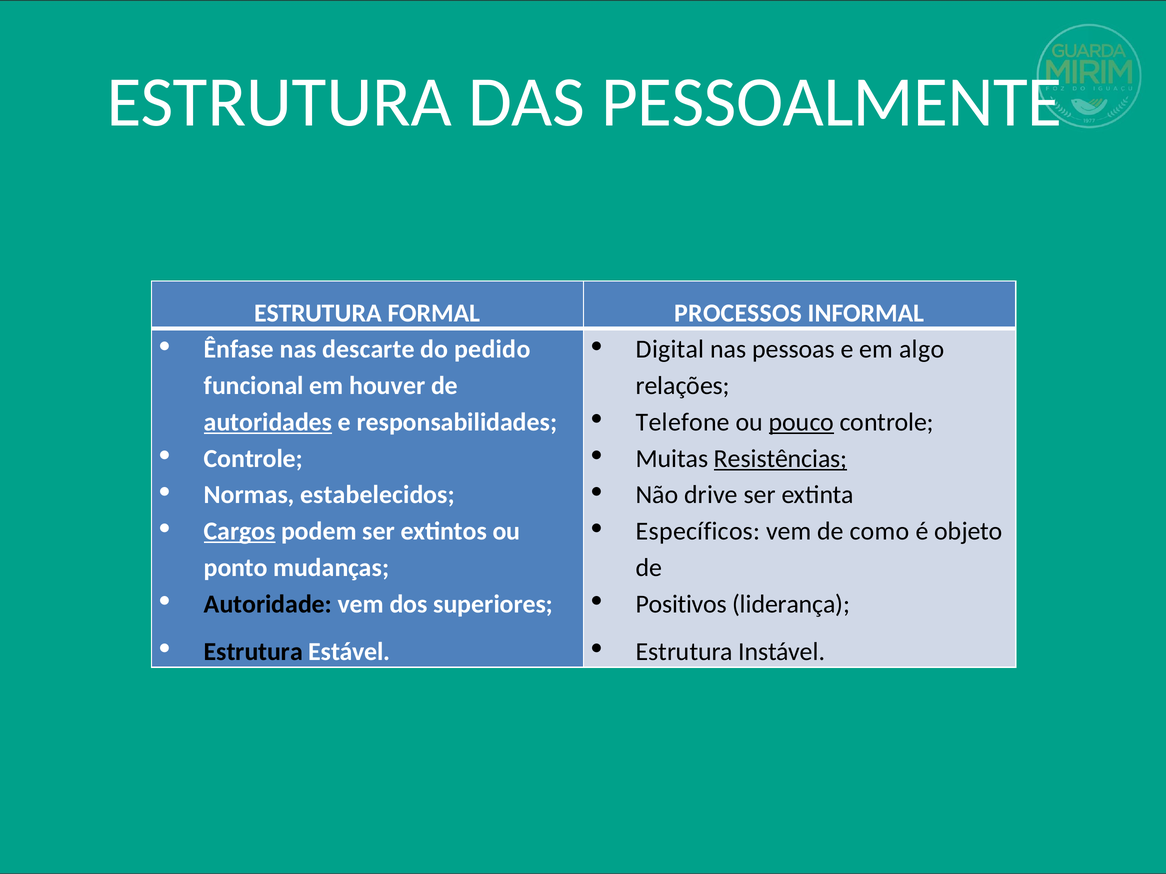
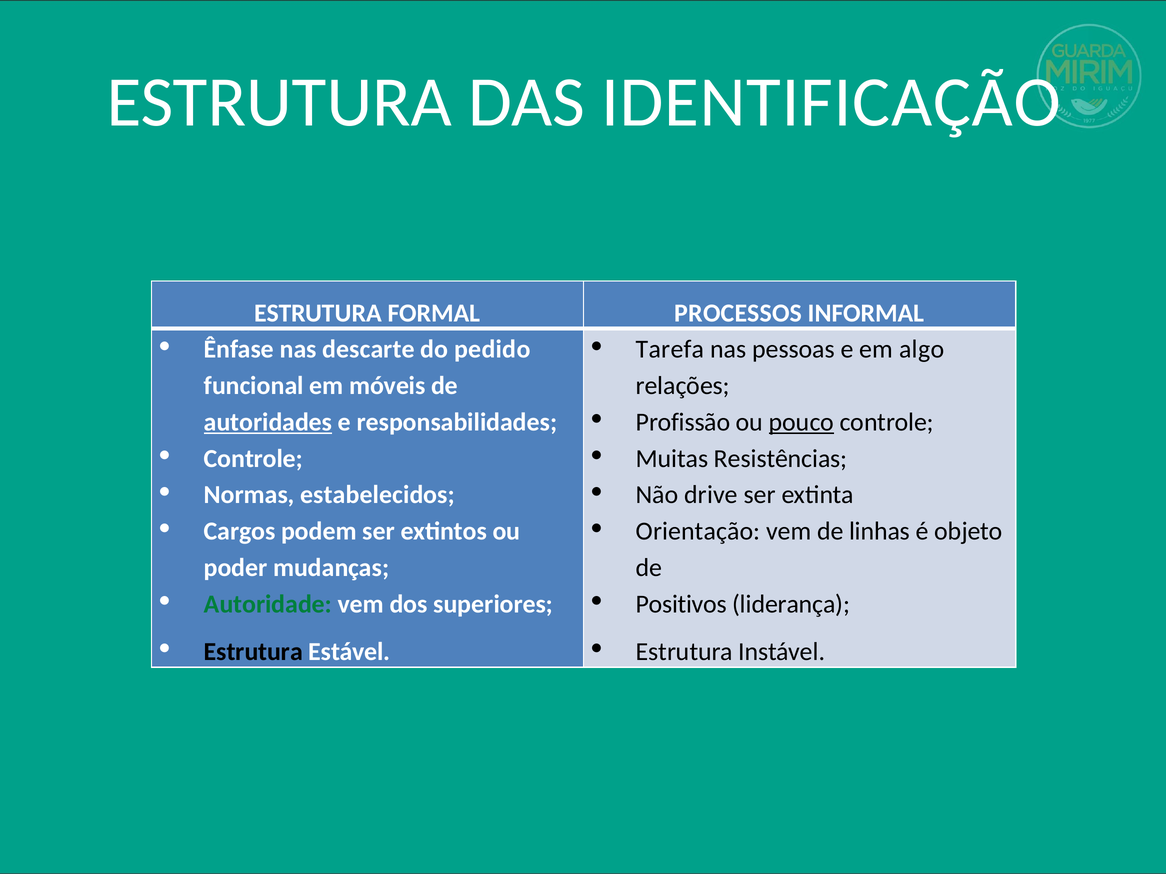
PESSOALMENTE: PESSOALMENTE -> IDENTIFICAÇÃO (831, 102)
Digital: Digital -> Tarefa (670, 350)
houver: houver -> móveis (387, 386)
Telefone: Telefone -> Profissão (683, 422)
Resistências underline: present -> none (781, 459)
Cargos underline: present -> none (240, 532)
Específicos: Específicos -> Orientação (698, 532)
como: como -> linhas (880, 532)
ponto: ponto -> poder (236, 568)
Autoridade colour: black -> green (268, 604)
